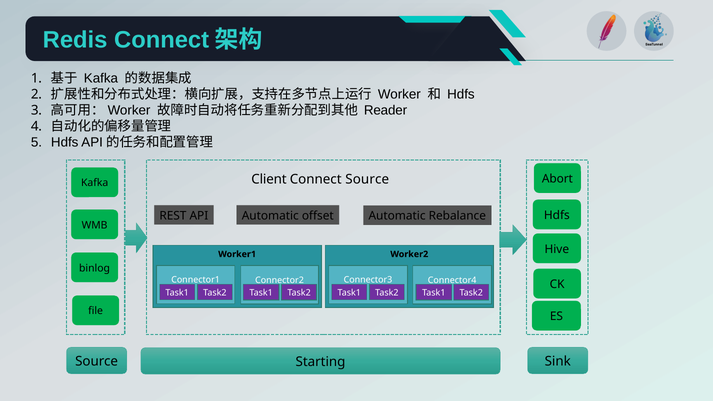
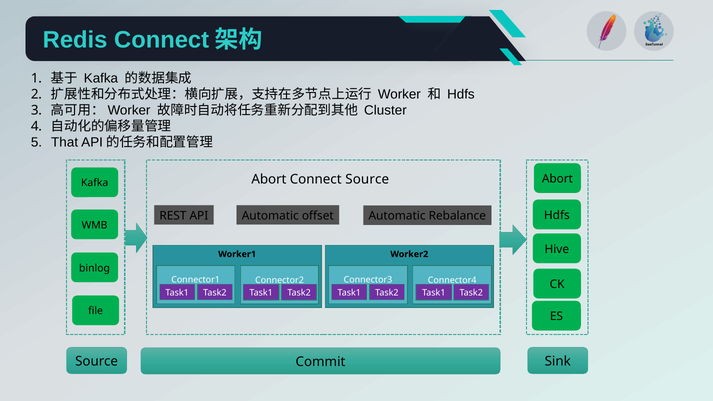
Reader: Reader -> Cluster (385, 110)
Hdfs: Hdfs -> That (65, 143)
Client: Client -> Abort (269, 180)
Starting: Starting -> Commit (320, 362)
